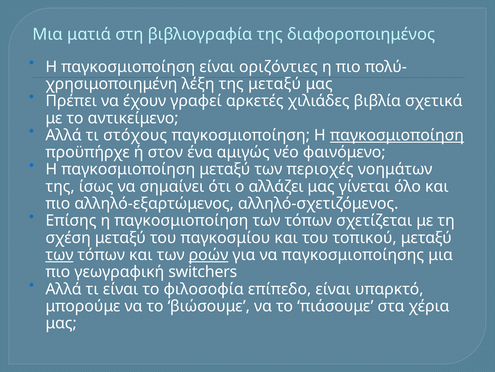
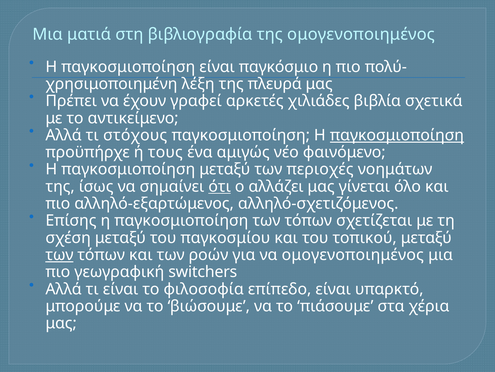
της διαφοροποιημένος: διαφοροποιημένος -> ομογενοποιημένος (361, 34)
οριζόντιες: οριζόντιες -> παγκόσμιο (279, 67)
της μεταξύ: μεταξύ -> πλευρά (275, 84)
στον: στον -> τους (165, 152)
ότι underline: none -> present (220, 186)
ροών underline: present -> none (209, 254)
να παγκοσμιοποίησης: παγκοσμιοποίησης -> ομογενοποιημένος (353, 254)
